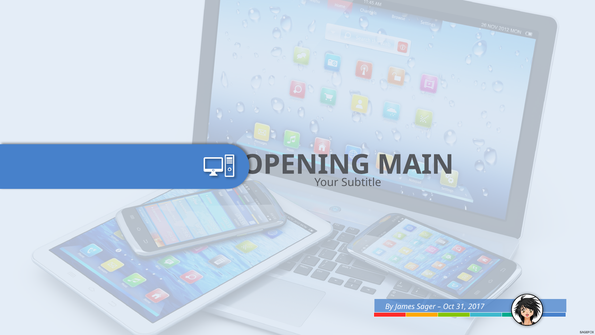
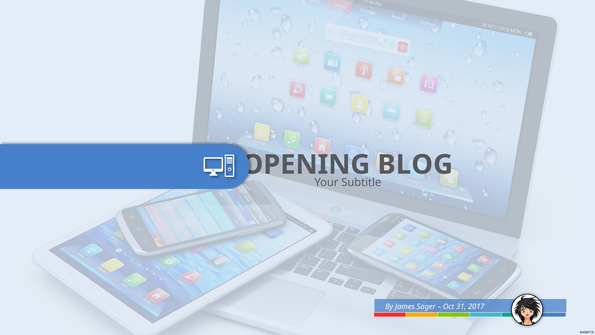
MAIN: MAIN -> BLOG (415, 165)
